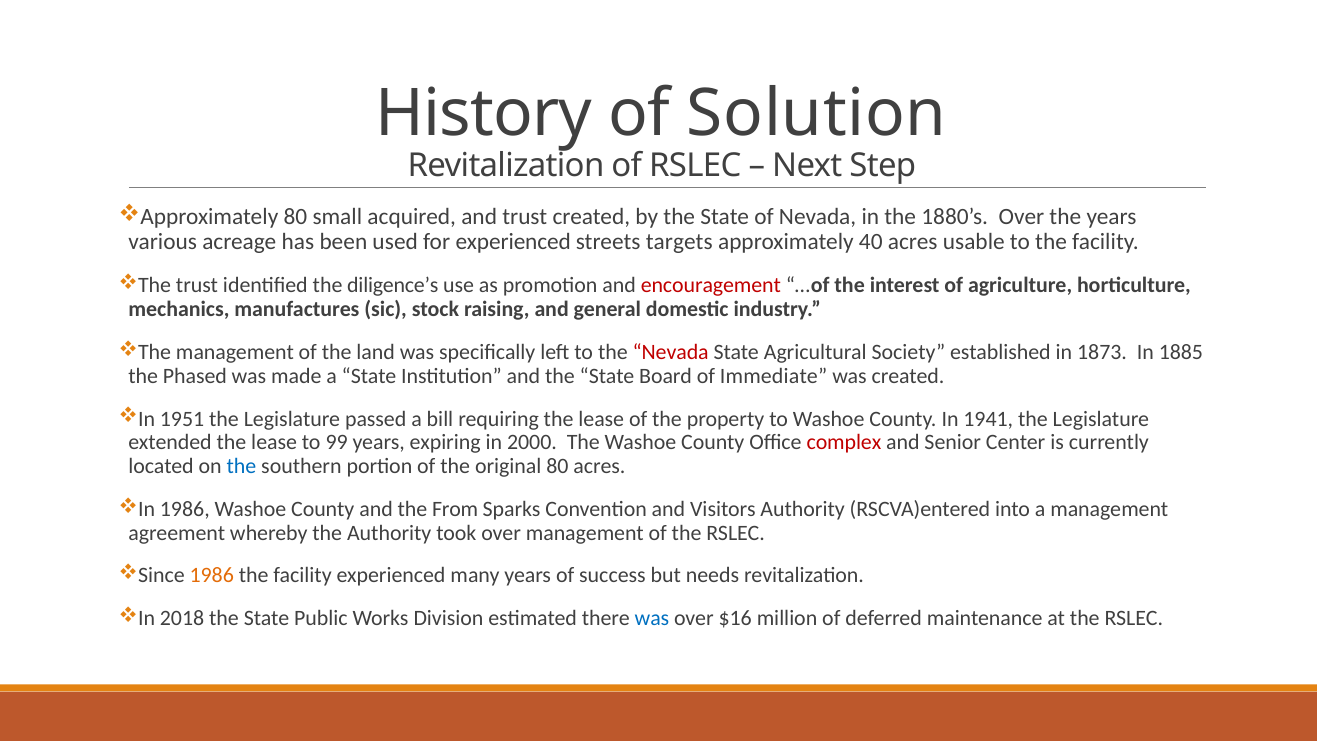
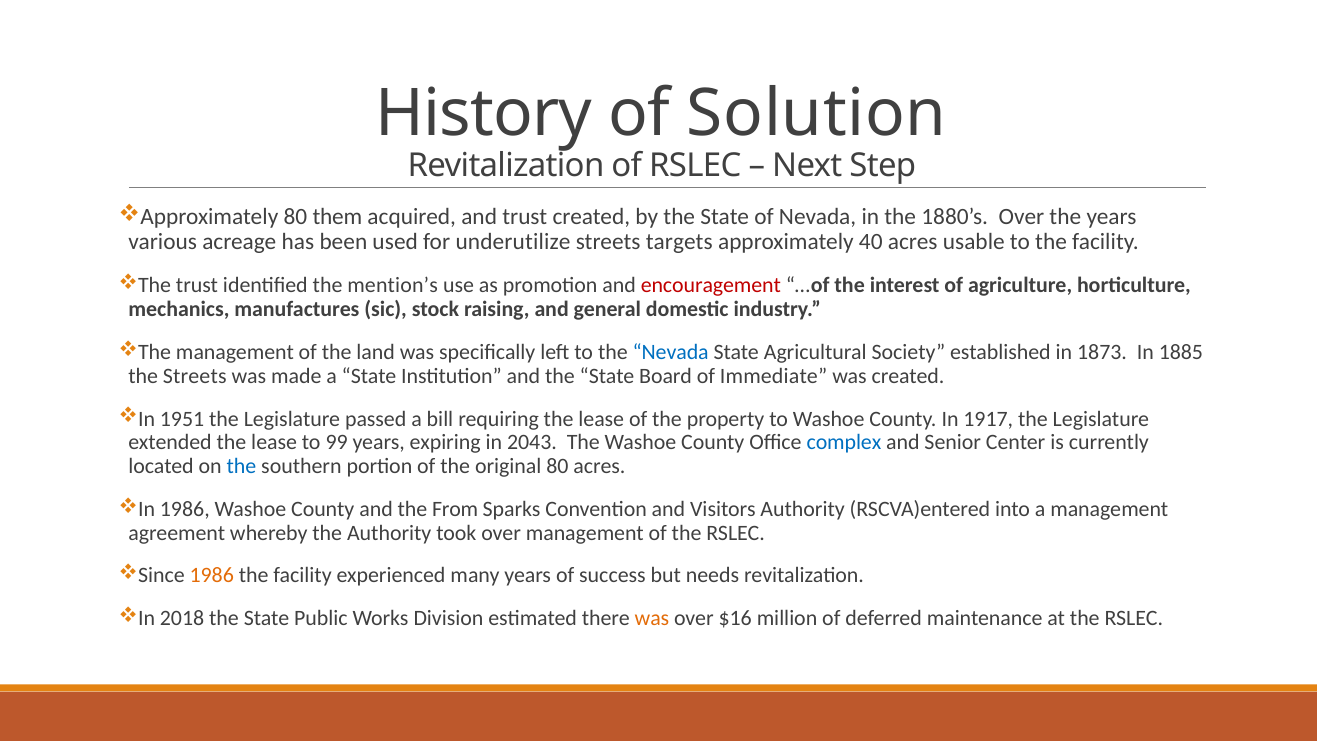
small: small -> them (337, 217)
for experienced: experienced -> underutilize (513, 242)
diligence’s: diligence’s -> mention’s (393, 286)
Nevada colour: red -> blue (671, 352)
the Phased: Phased -> Streets (195, 376)
1941: 1941 -> 1917 (988, 419)
2000: 2000 -> 2043 (532, 442)
complex colour: red -> blue (844, 442)
was colour: blue -> orange (652, 619)
